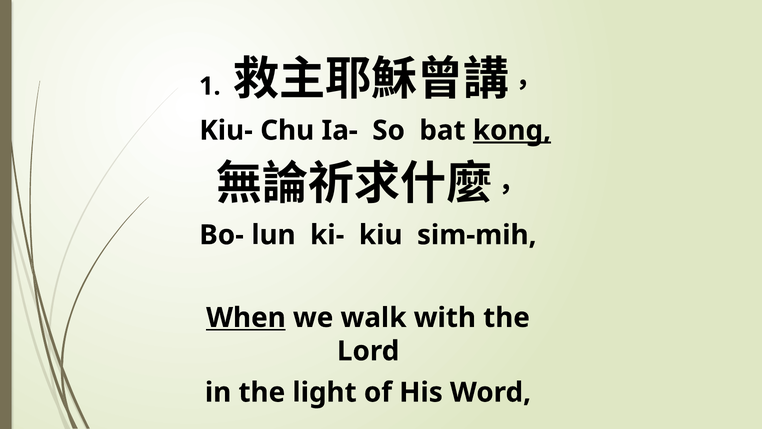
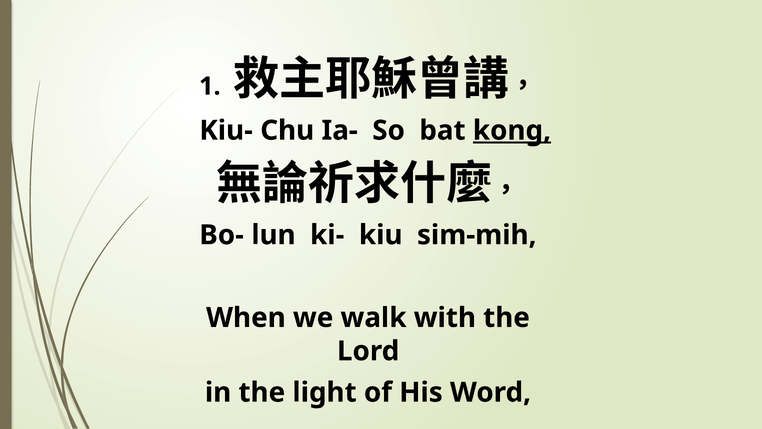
When underline: present -> none (246, 317)
